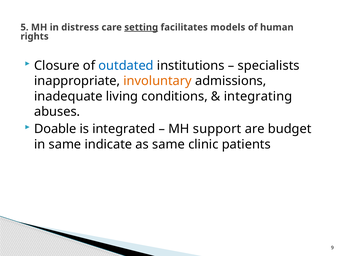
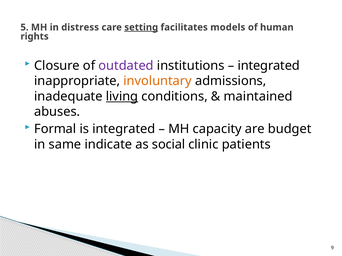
outdated colour: blue -> purple (126, 66)
specialists: specialists -> integrated (269, 66)
living underline: none -> present (122, 96)
integrating: integrating -> maintained (258, 96)
Doable: Doable -> Formal (55, 129)
support: support -> capacity (217, 129)
as same: same -> social (169, 145)
